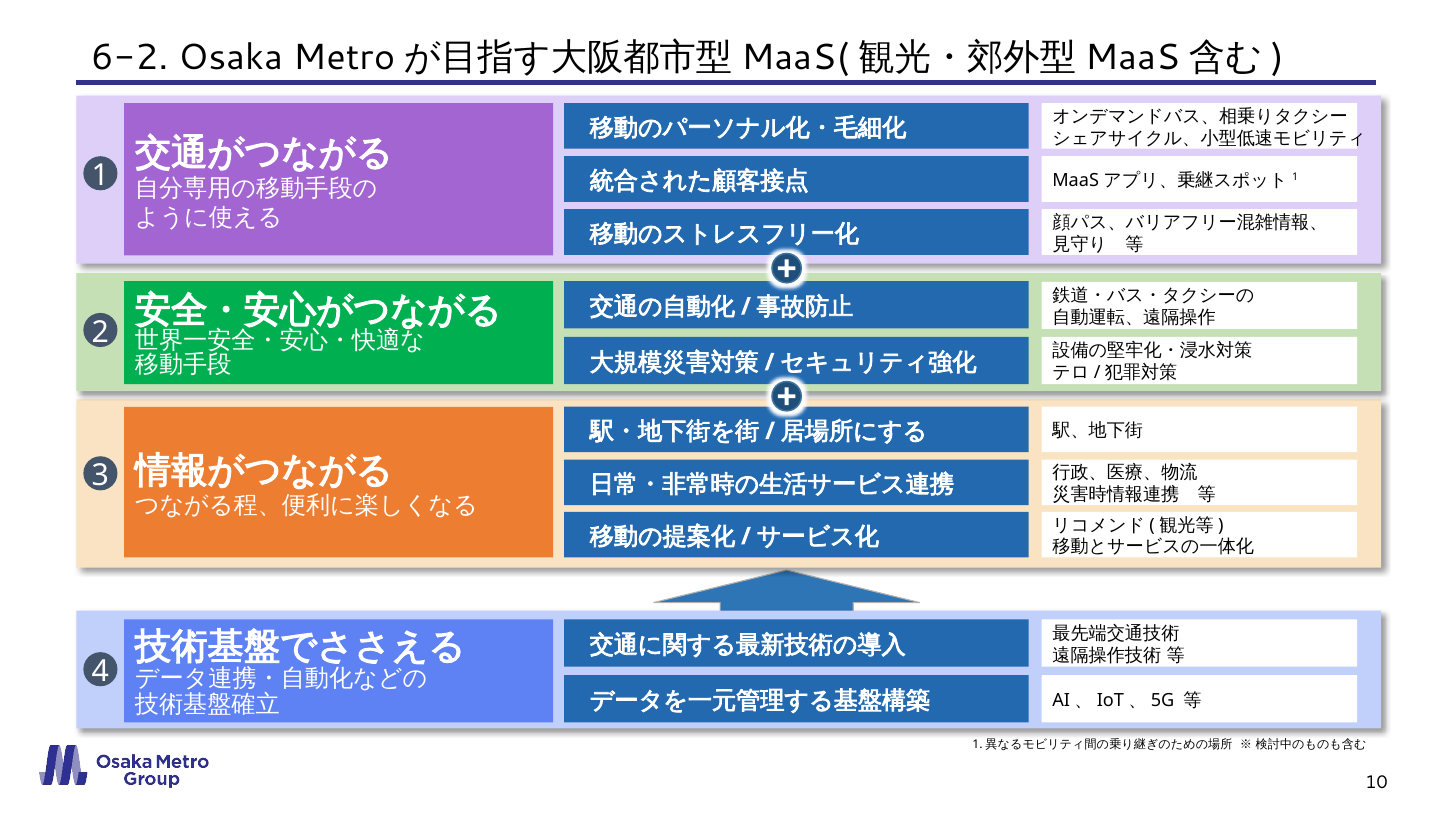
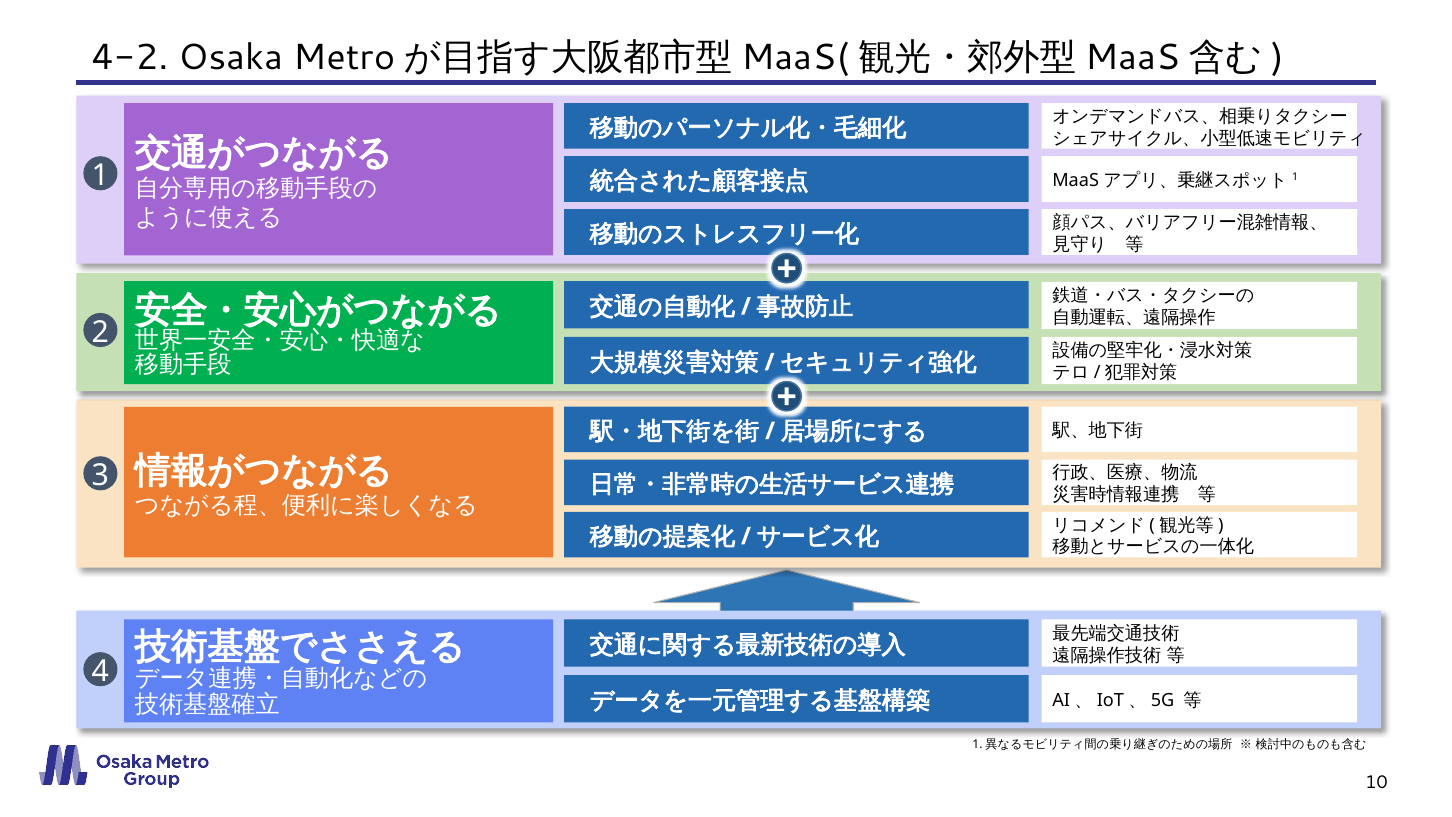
6-2: 6-2 -> 4-2 (130, 57)
